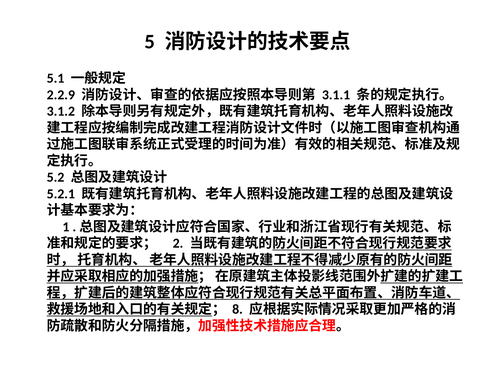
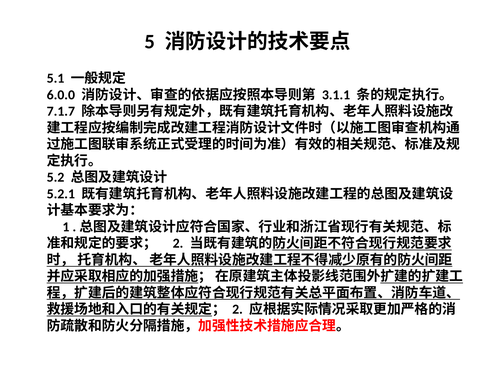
2.2.9: 2.2.9 -> 6.0.0 (61, 95)
3.1.2: 3.1.2 -> 7.1.7 (61, 111)
8: 8 -> 2 (238, 310)
